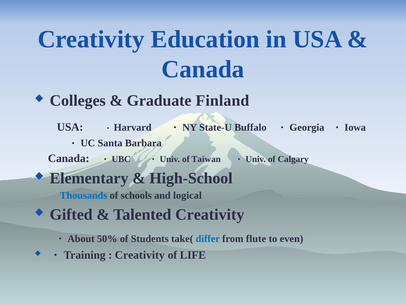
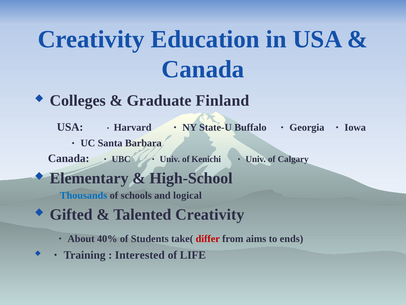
Taiwan: Taiwan -> Kenichi (206, 159)
50%: 50% -> 40% (107, 238)
differ colour: blue -> red (208, 238)
flute: flute -> aims (256, 238)
even: even -> ends (292, 238)
Creativity: Creativity -> Interested (140, 255)
